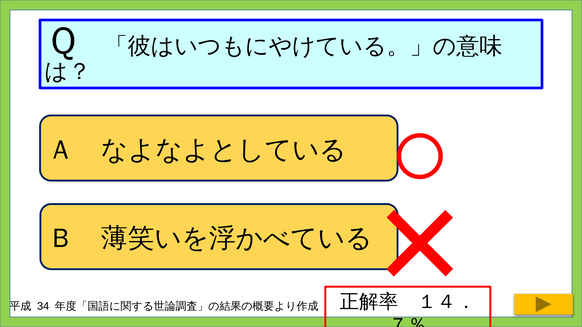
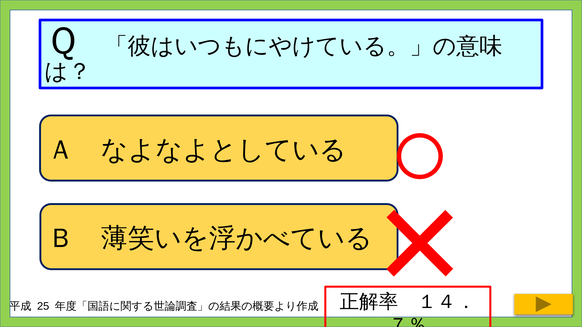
34: 34 -> 25 (43, 307)
